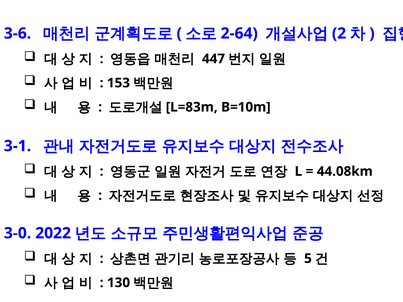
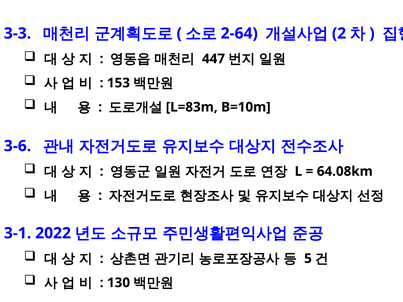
3-6: 3-6 -> 3-3 (17, 33)
3-1: 3-1 -> 3-6 (17, 146)
44.08km: 44.08km -> 64.08km (345, 171)
3-0: 3-0 -> 3-1 (18, 233)
